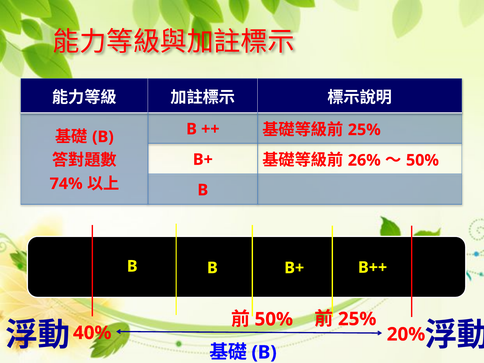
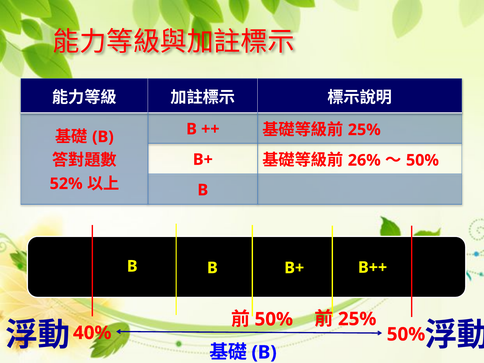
74%: 74% -> 52% (66, 184)
40% 20%: 20% -> 50% (406, 334)
